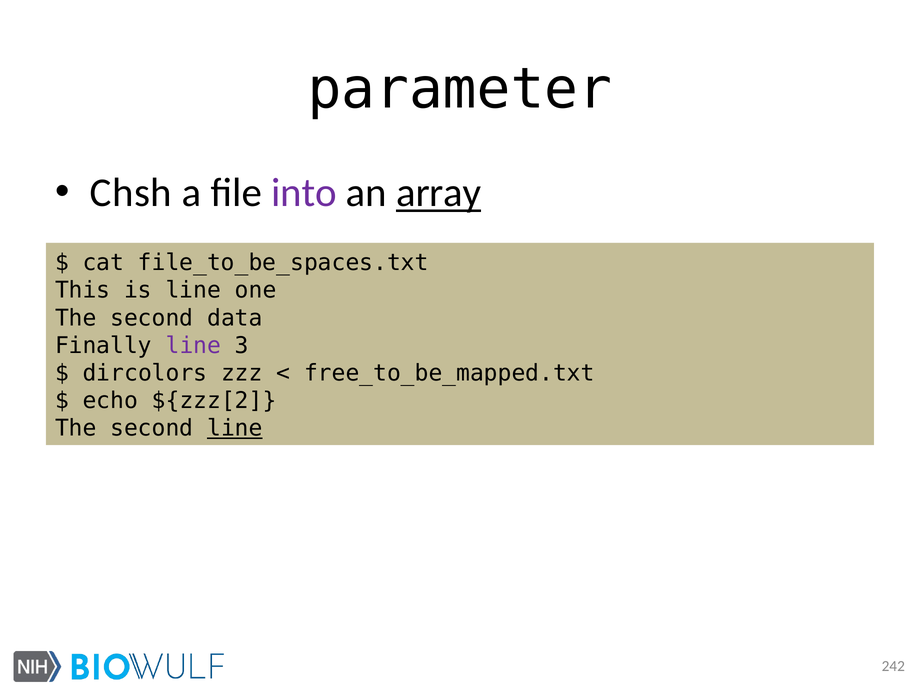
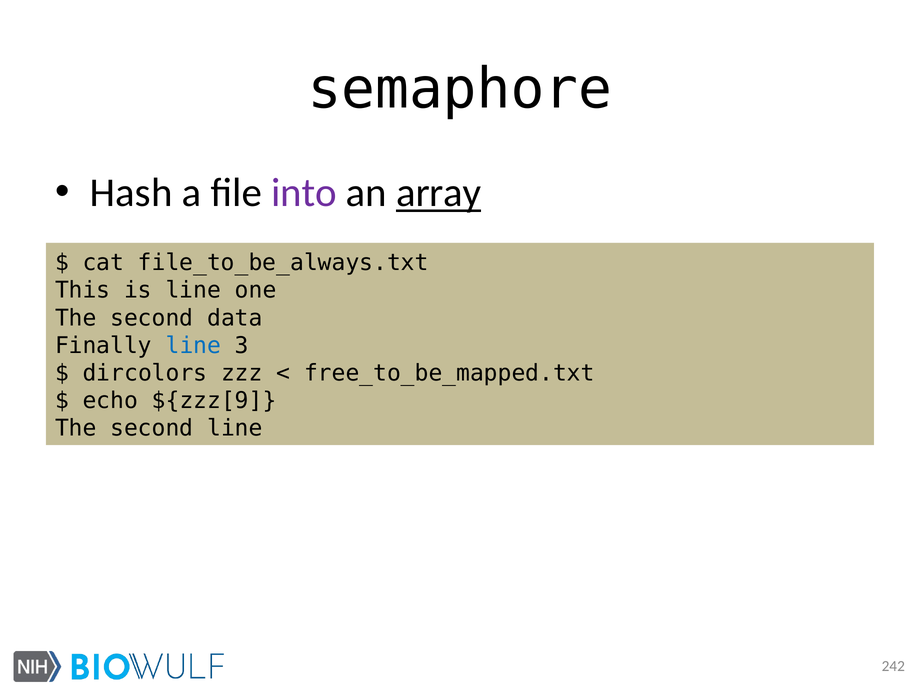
parameter: parameter -> semaphore (460, 89)
Chsh: Chsh -> Hash (131, 193)
file_to_be_spaces.txt: file_to_be_spaces.txt -> file_to_be_always.txt (283, 263)
line colour: purple -> blue (193, 346)
${zzz[2: ${zzz[2 -> ${zzz[9 (214, 401)
line underline: present -> none (235, 428)
